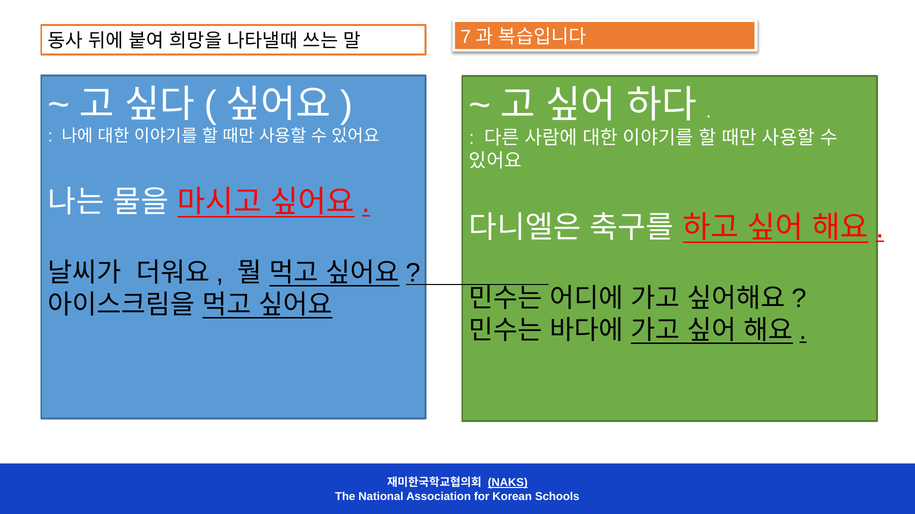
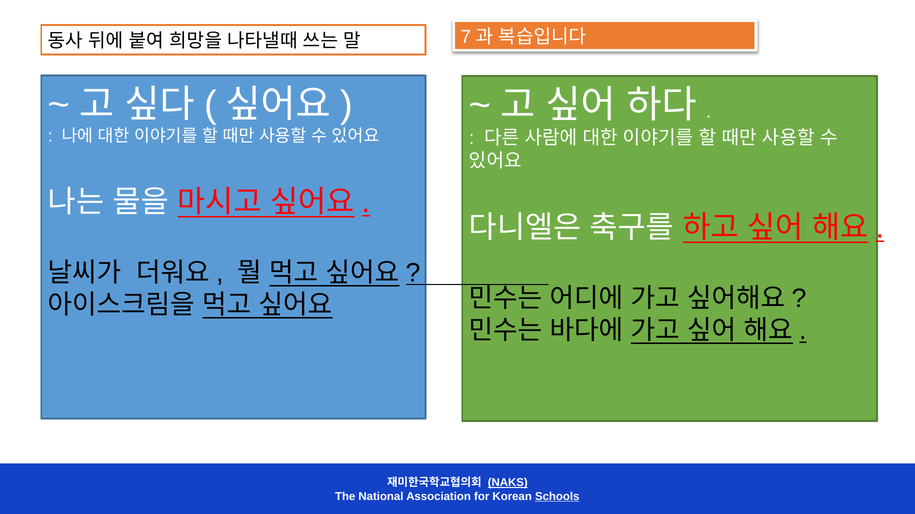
Schools underline: none -> present (557, 497)
